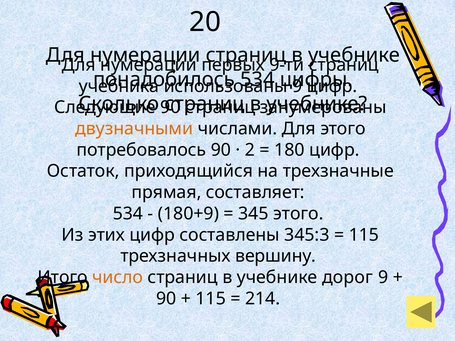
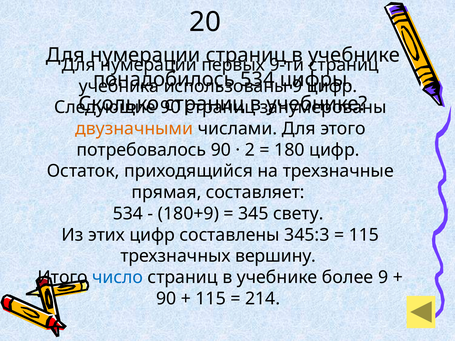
345 этого: этого -> свету (298, 214)
число colour: orange -> blue (118, 278)
дорог: дорог -> более (348, 278)
